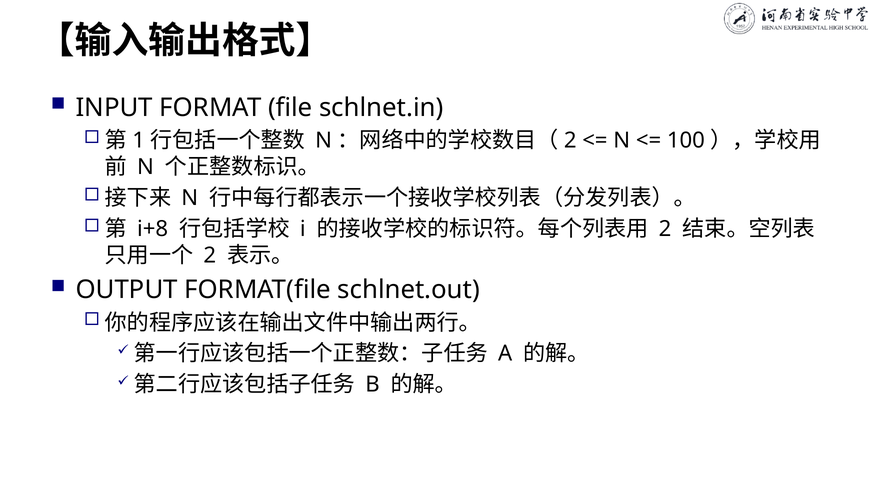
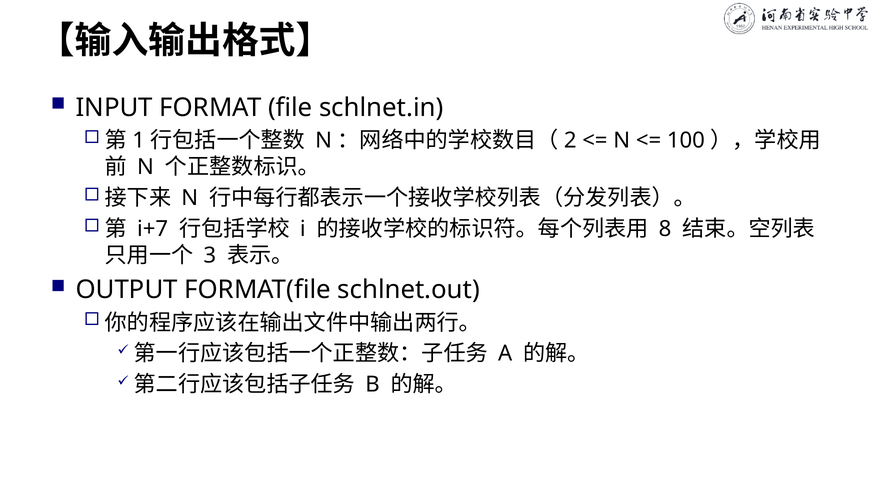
i+8: i+8 -> i+7 (153, 229)
2: 2 -> 8 (665, 229)
2: 2 -> 3 (210, 255)
